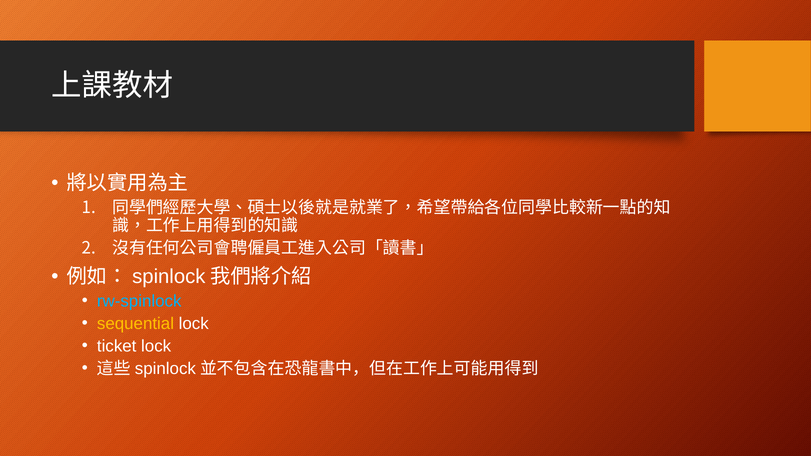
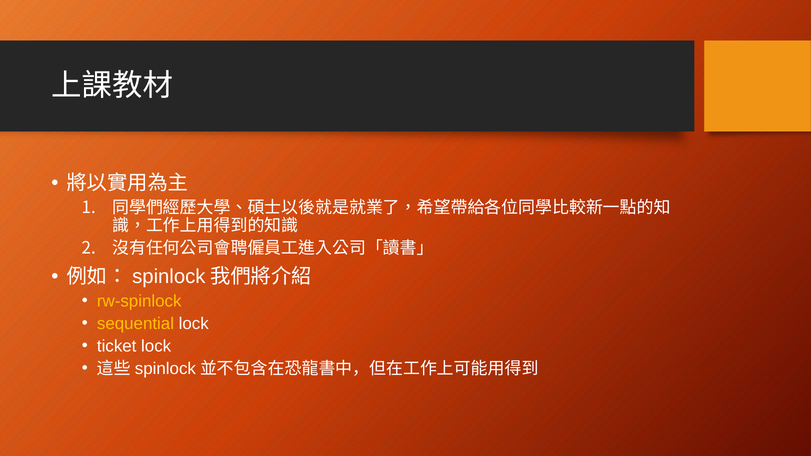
rw-spinlock colour: light blue -> yellow (139, 301)
